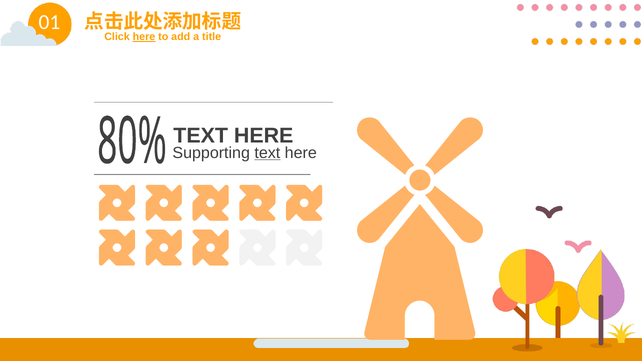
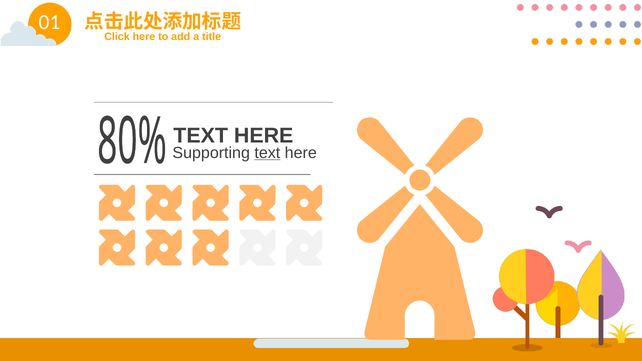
here underline: present -> none (144, 37)
